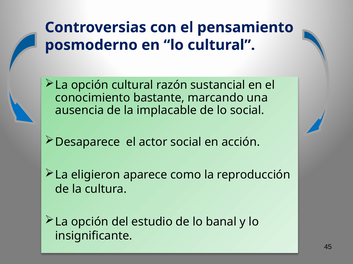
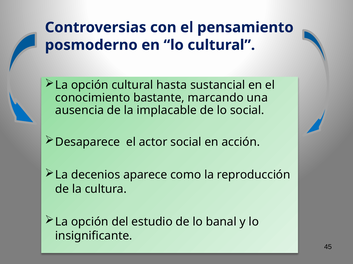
razón: razón -> hasta (172, 85)
eligieron: eligieron -> decenios (96, 175)
